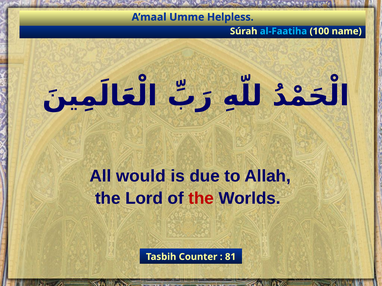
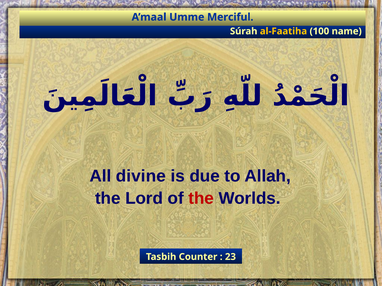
Helpless: Helpless -> Merciful (230, 17)
al-Faatiha colour: light blue -> yellow (283, 31)
would: would -> divine (141, 176)
81: 81 -> 23 (230, 257)
